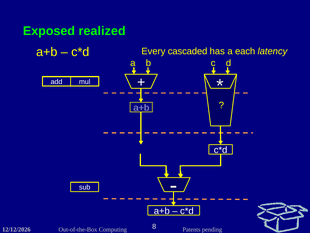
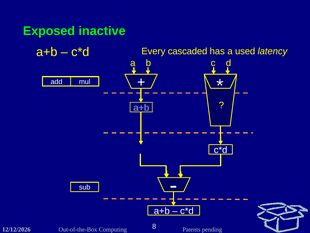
realized: realized -> inactive (102, 31)
each: each -> used (245, 51)
